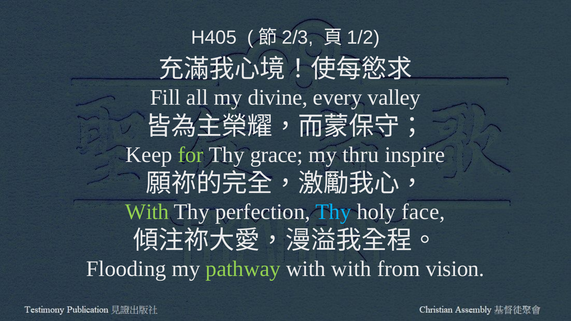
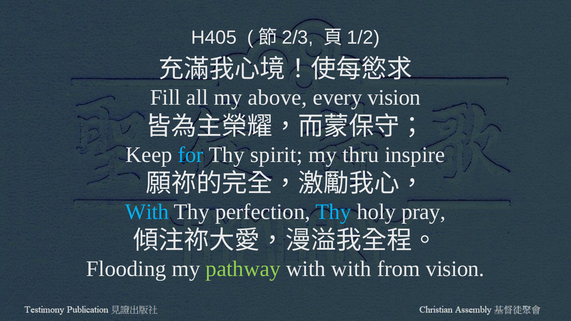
divine: divine -> above (277, 98)
every valley: valley -> vision (394, 98)
for colour: light green -> light blue (191, 155)
grace: grace -> spirit (276, 155)
With colour: light green -> light blue (147, 212)
face: face -> pray (424, 212)
